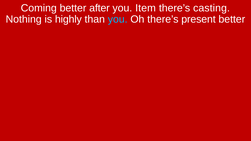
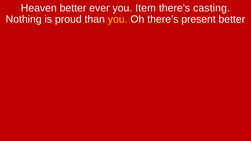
Coming: Coming -> Heaven (39, 8)
after: after -> ever (99, 8)
highly: highly -> proud (68, 19)
you colour: light blue -> yellow (118, 19)
